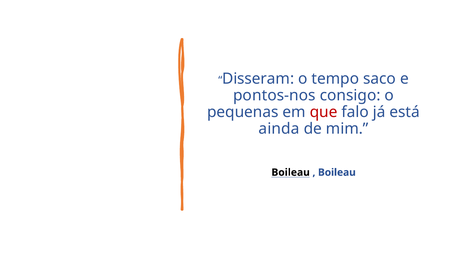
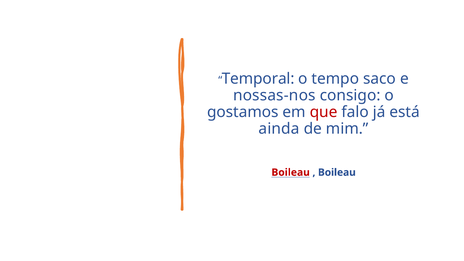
Disseram: Disseram -> Temporal (258, 79)
pontos-nos: pontos-nos -> nossas-nos (274, 95)
pequenas: pequenas -> gostamos (243, 112)
Boileau colour: black -> red (291, 172)
